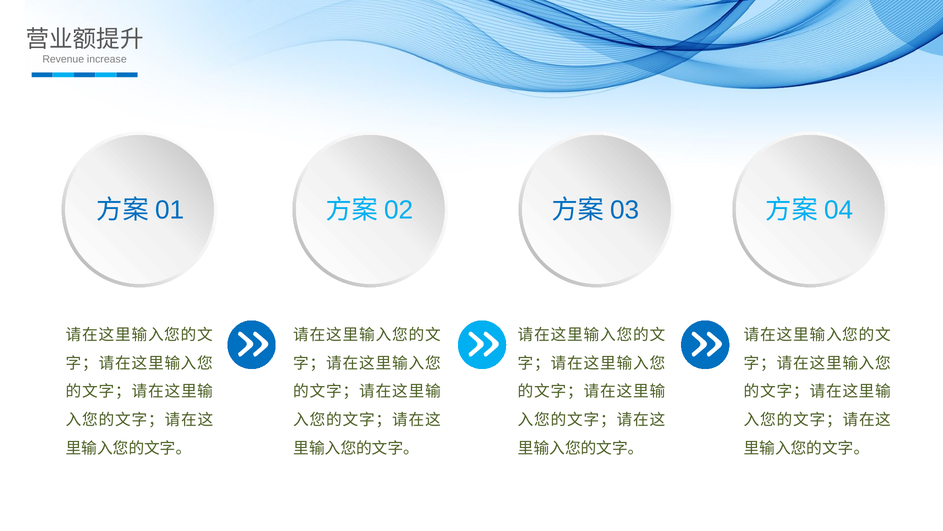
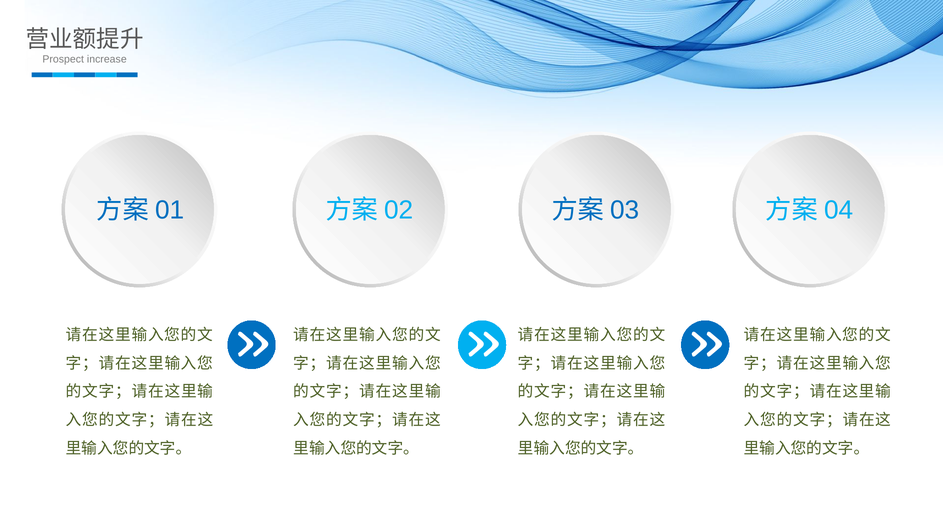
Revenue: Revenue -> Prospect (63, 59)
